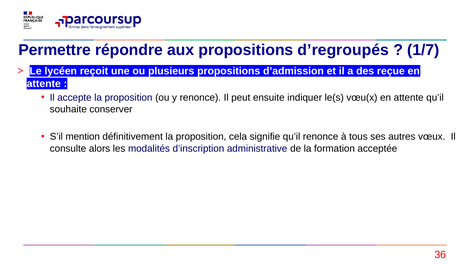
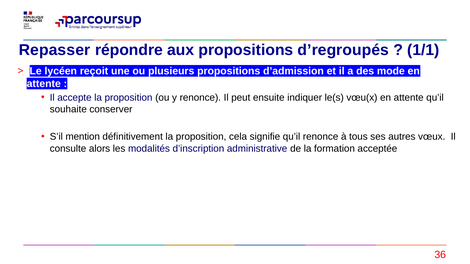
Permettre: Permettre -> Repasser (55, 50)
1/7: 1/7 -> 1/1 (423, 50)
reçue: reçue -> mode (391, 71)
